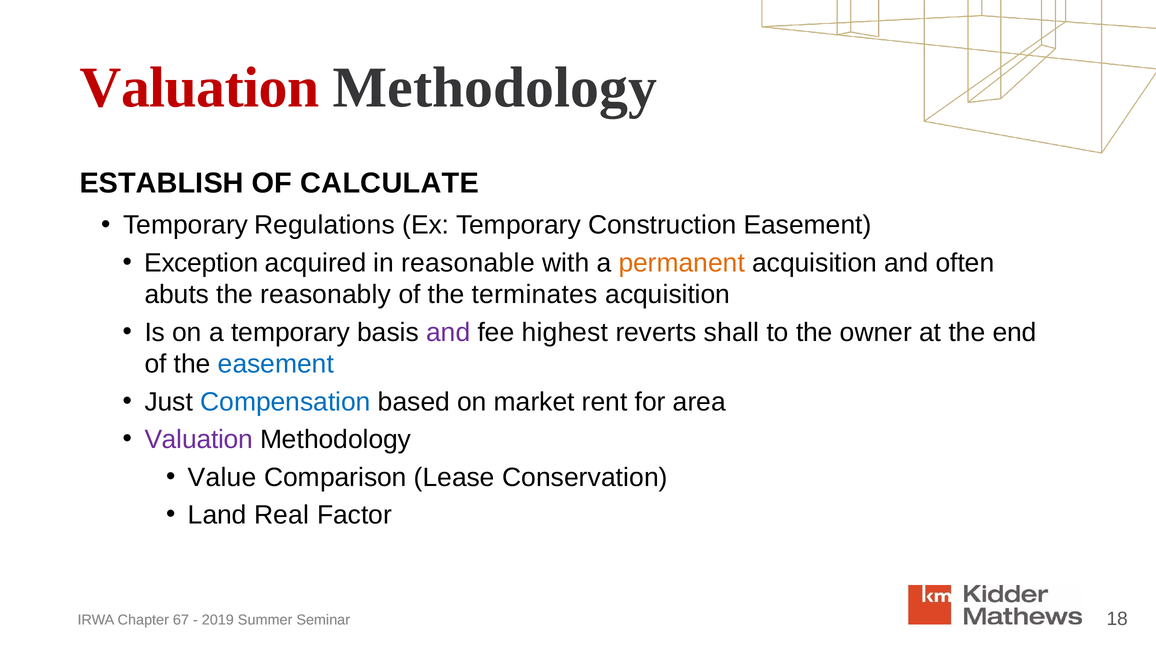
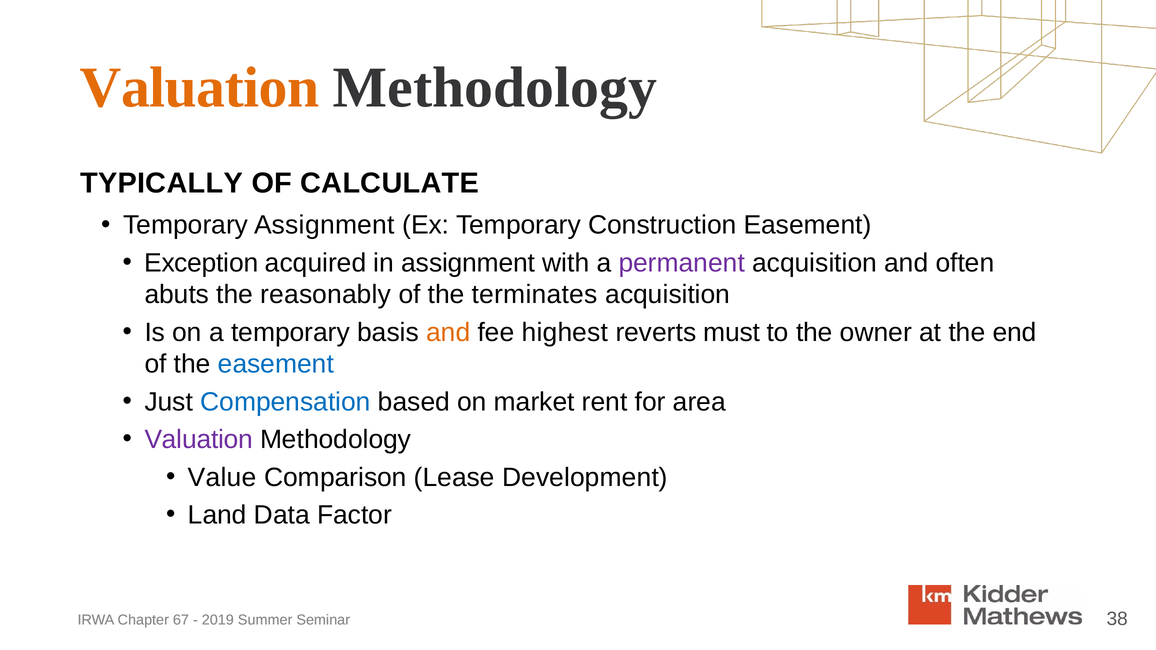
Valuation colour: red -> orange (200, 88)
ESTABLISH: ESTABLISH -> TYPICALLY (162, 183)
Temporary Regulations: Regulations -> Assignment (324, 225)
in reasonable: reasonable -> assignment (468, 263)
permanent colour: orange -> purple (682, 263)
and colour: purple -> orange (448, 333)
shall: shall -> must (732, 333)
Conservation: Conservation -> Development (585, 478)
Real: Real -> Data (282, 515)
18: 18 -> 38 (1117, 619)
